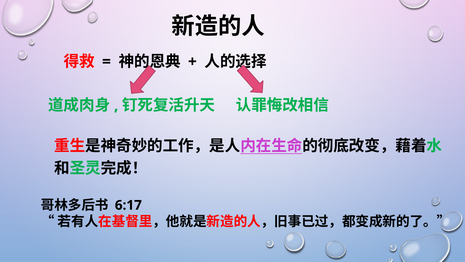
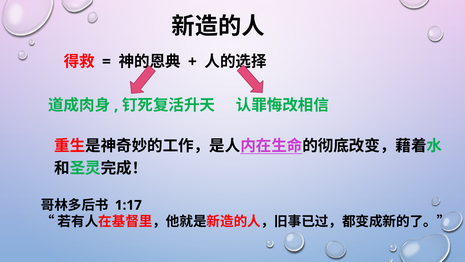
6:17: 6:17 -> 1:17 (128, 205)
